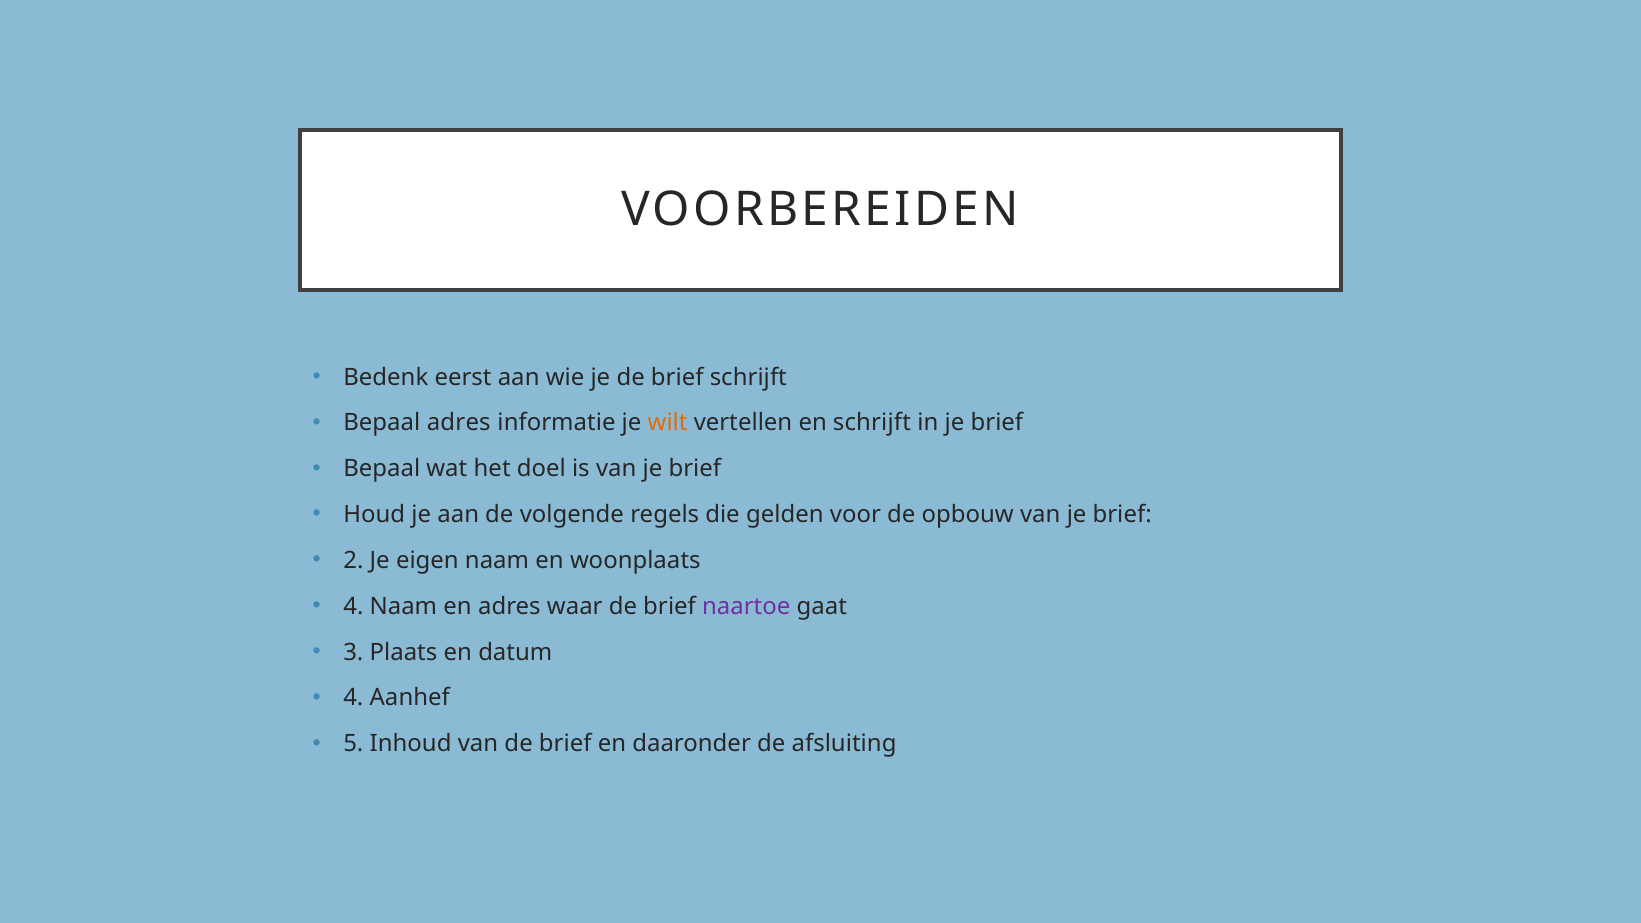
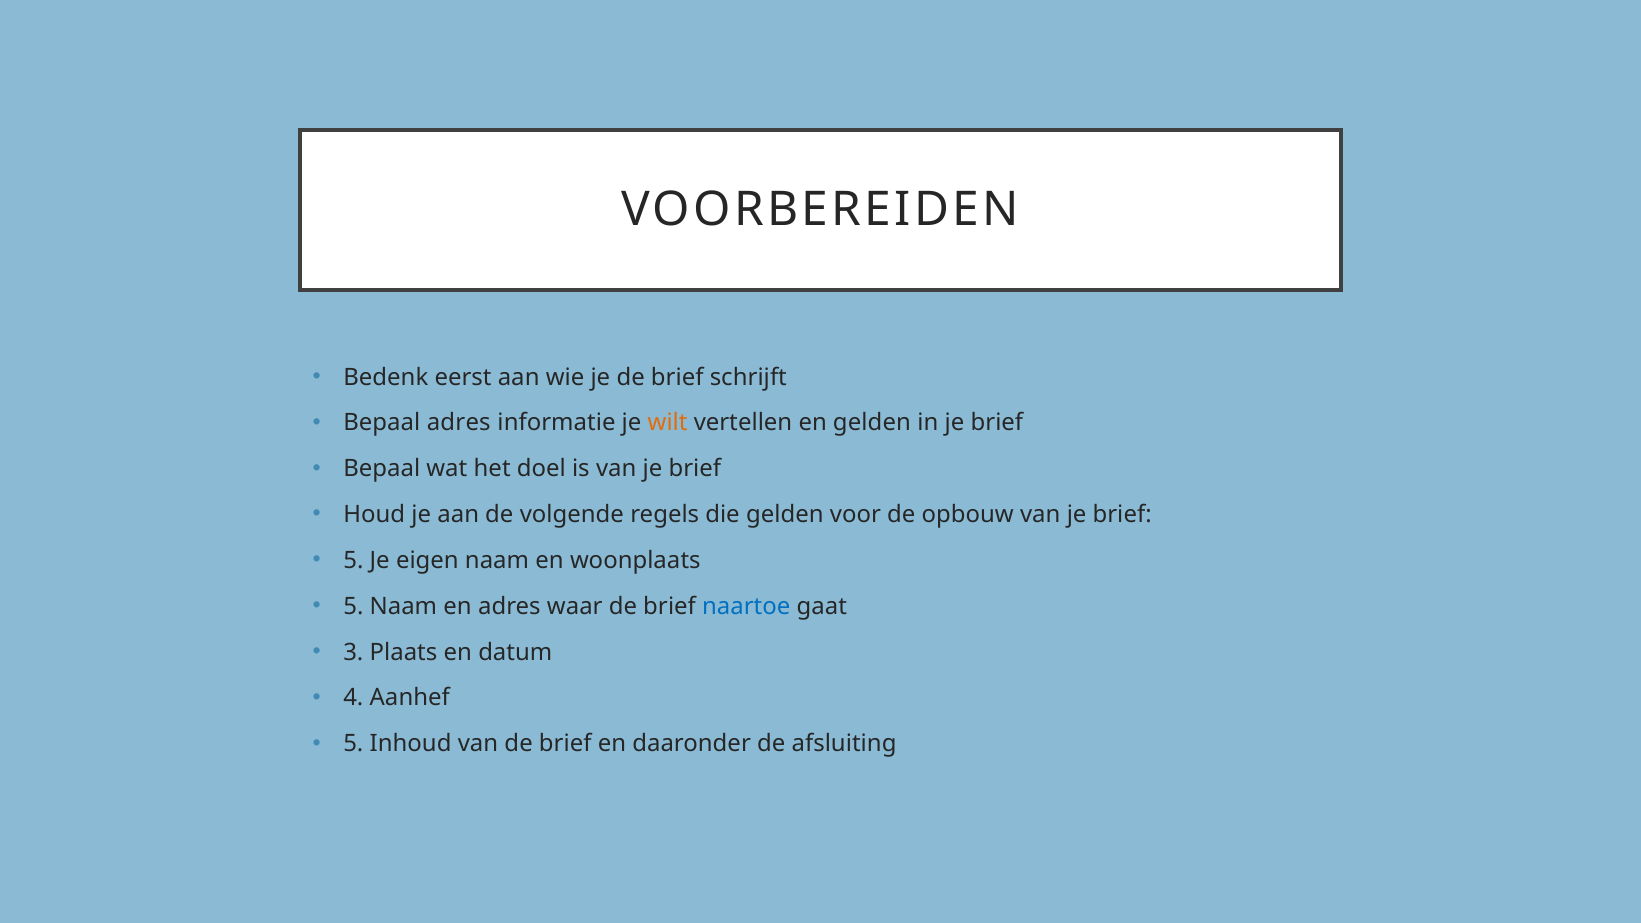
en schrijft: schrijft -> gelden (872, 423)
2: 2 -> 5 (353, 561)
4: 4 -> 5 (353, 606)
naartoe colour: purple -> blue (746, 606)
